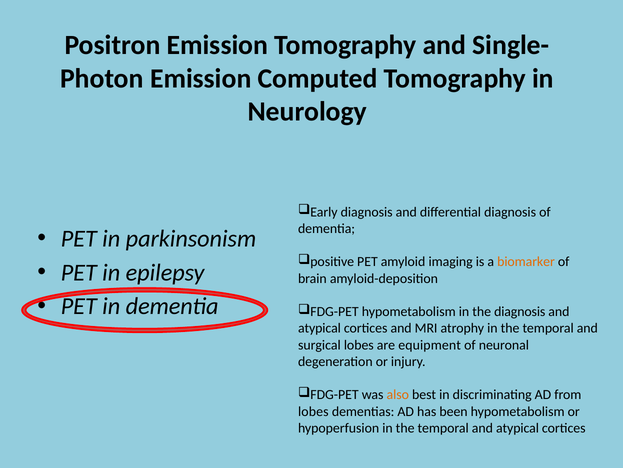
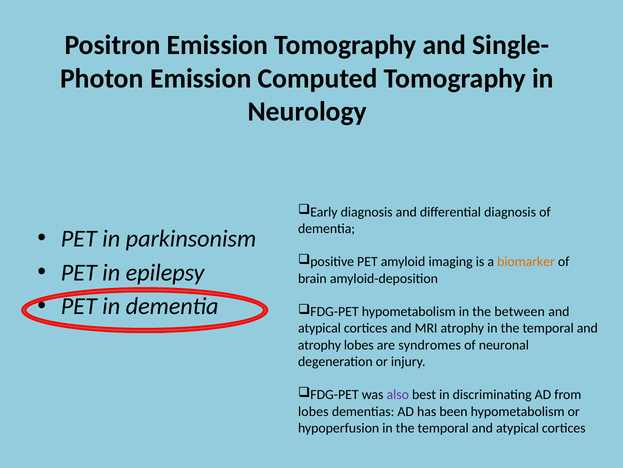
the diagnosis: diagnosis -> between (520, 311)
surgical: surgical -> atrophy (319, 344)
equipment: equipment -> syndromes (430, 344)
also colour: orange -> purple (398, 394)
